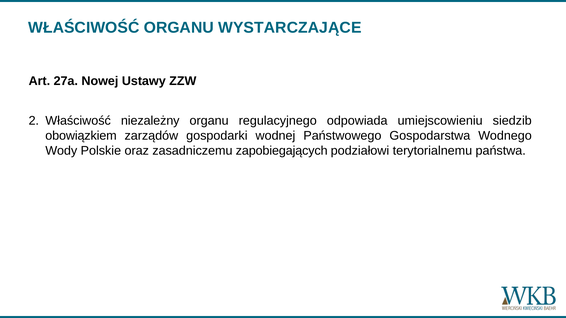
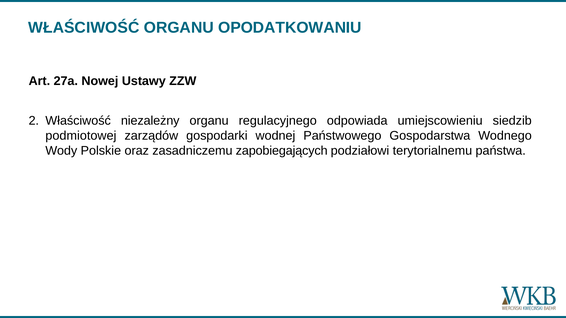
WYSTARCZAJĄCE: WYSTARCZAJĄCE -> OPODATKOWANIU (290, 28)
obowiązkiem: obowiązkiem -> podmiotowej (81, 136)
